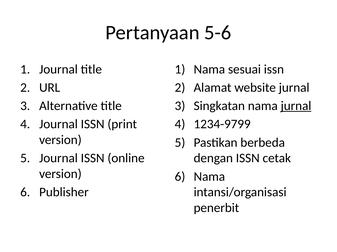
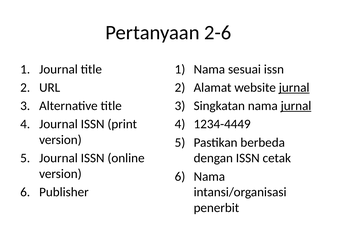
5-6: 5-6 -> 2-6 (218, 33)
jurnal underline: none -> present (294, 88)
1234-9799: 1234-9799 -> 1234-4449 (222, 125)
